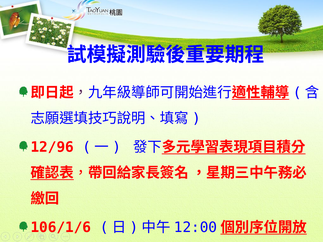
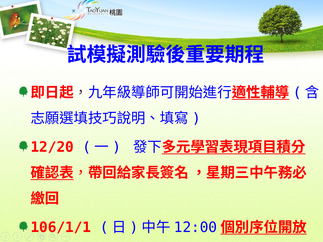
12/96: 12/96 -> 12/20 (52, 147)
106/1/6: 106/1/6 -> 106/1/1 (61, 228)
